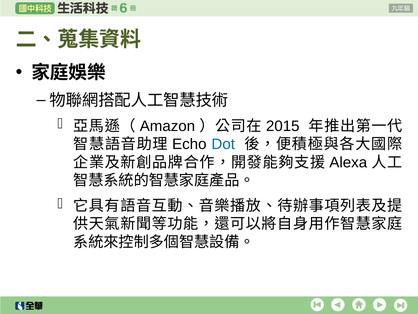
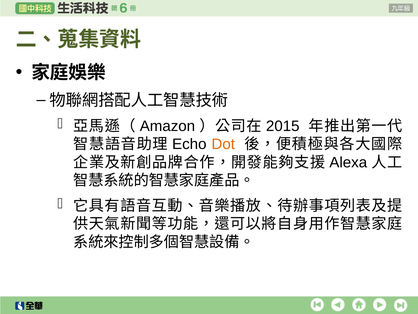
Dot colour: blue -> orange (223, 144)
